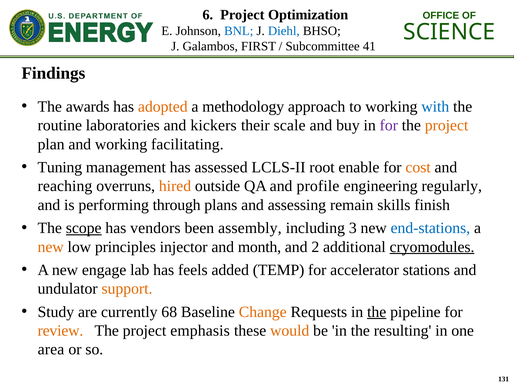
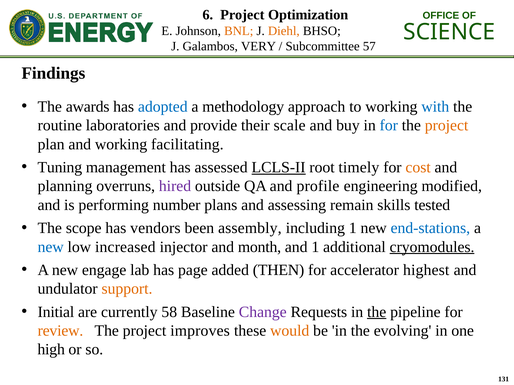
BNL colour: blue -> orange (239, 31)
Diehl colour: blue -> orange (284, 31)
FIRST: FIRST -> VERY (259, 46)
41: 41 -> 57 (369, 46)
adopted colour: orange -> blue (163, 107)
kickers: kickers -> provide (214, 126)
for colour: purple -> blue (389, 126)
LCLS-II underline: none -> present (279, 168)
enable: enable -> timely (359, 168)
reaching: reaching -> planning (65, 186)
hired colour: orange -> purple (175, 186)
regularly: regularly -> modified (452, 186)
through: through -> number (177, 205)
finish: finish -> tested (432, 205)
scope underline: present -> none (84, 228)
including 3: 3 -> 1 (353, 228)
new colour: orange -> blue (51, 247)
principles: principles -> increased (125, 247)
and 2: 2 -> 1 (315, 247)
feels: feels -> page (193, 270)
TEMP: TEMP -> THEN (279, 270)
stations: stations -> highest (426, 270)
Study: Study -> Initial (56, 312)
68: 68 -> 58 (169, 312)
Change colour: orange -> purple (263, 312)
emphasis: emphasis -> improves (200, 331)
resulting: resulting -> evolving (403, 331)
area: area -> high (51, 350)
